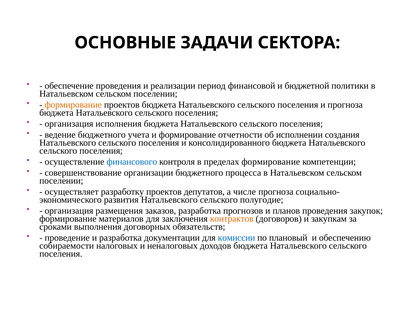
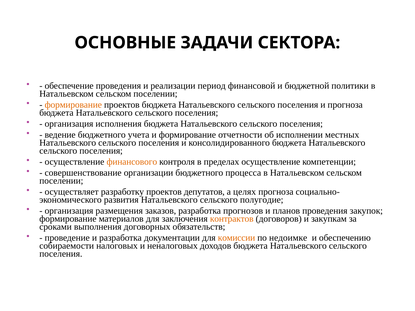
создания: создания -> местных (342, 135)
финансового colour: blue -> orange (132, 162)
пределах формирование: формирование -> осуществление (271, 162)
числе: числе -> целях (245, 192)
комиссии colour: blue -> orange (237, 238)
плановый: плановый -> недоимке (288, 238)
